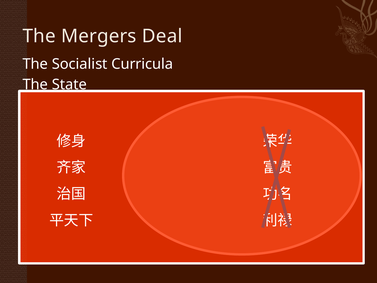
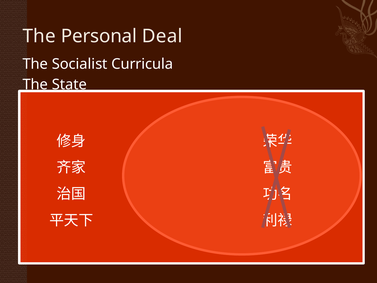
Mergers: Mergers -> Personal (99, 36)
